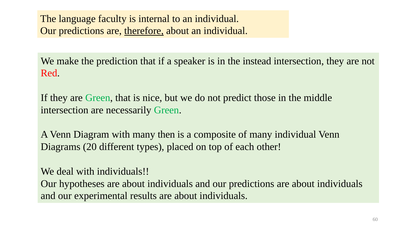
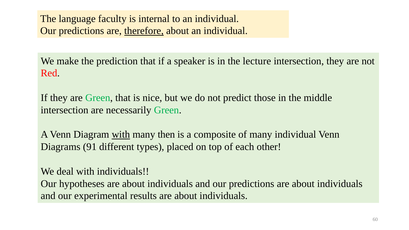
instead: instead -> lecture (257, 61)
with underline: none -> present (121, 135)
20: 20 -> 91 (90, 147)
